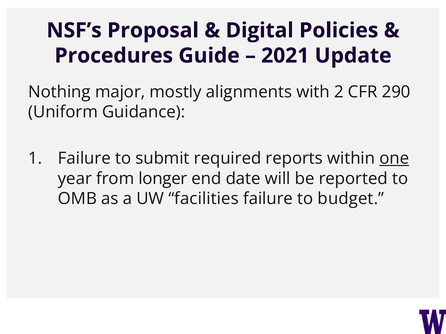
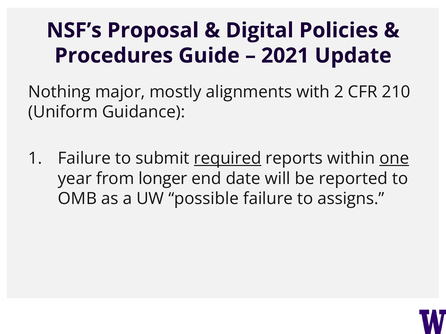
290: 290 -> 210 (396, 92)
required underline: none -> present (228, 159)
facilities: facilities -> possible (204, 199)
budget: budget -> assigns (351, 199)
